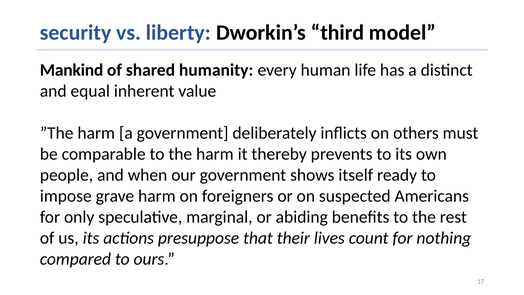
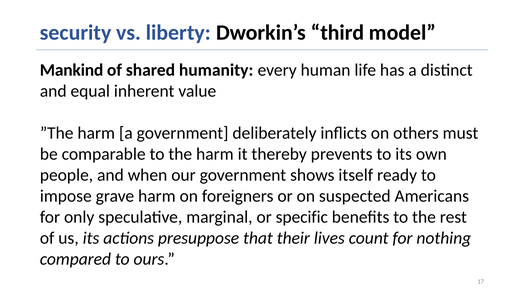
abiding: abiding -> specific (302, 217)
